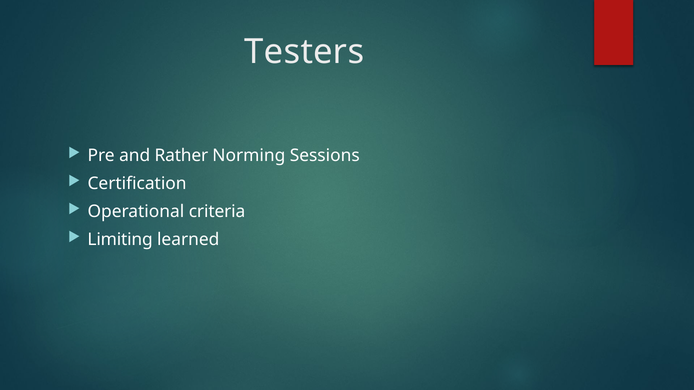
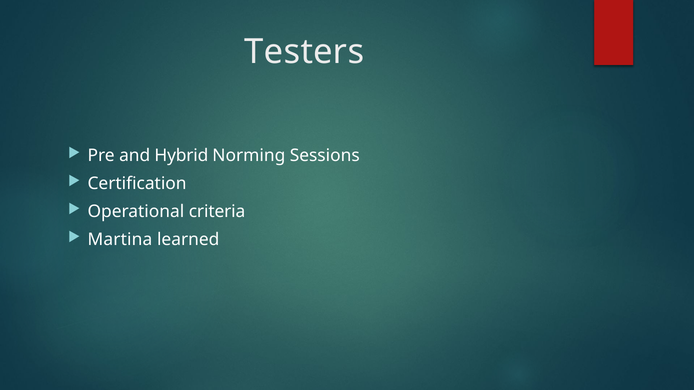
Rather: Rather -> Hybrid (181, 156)
Limiting: Limiting -> Martina (120, 240)
